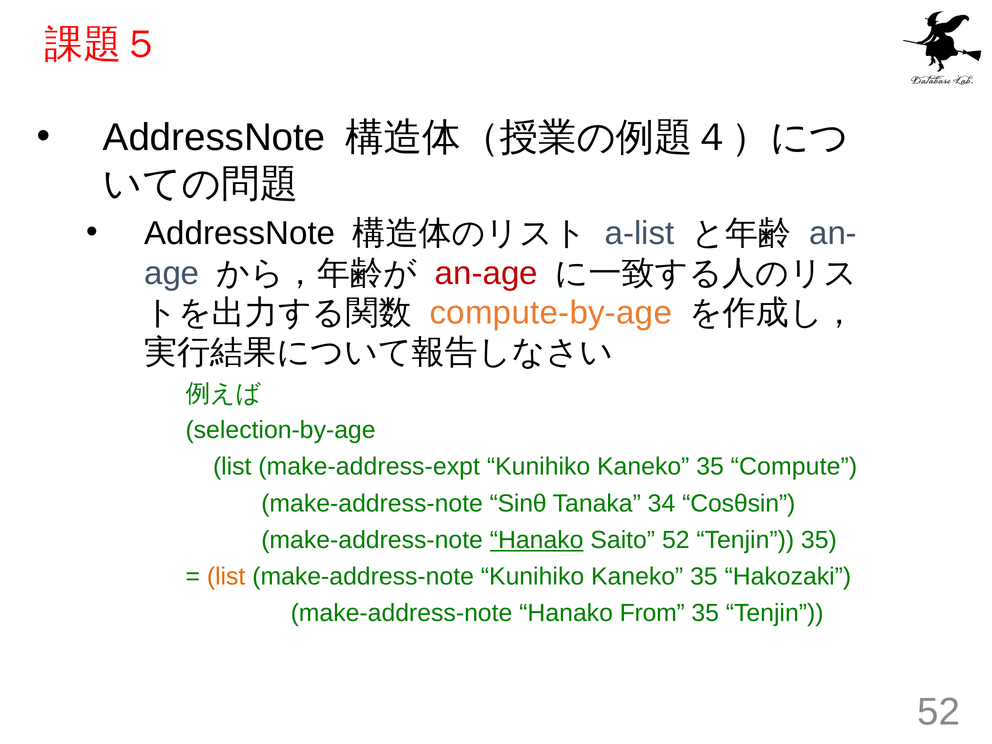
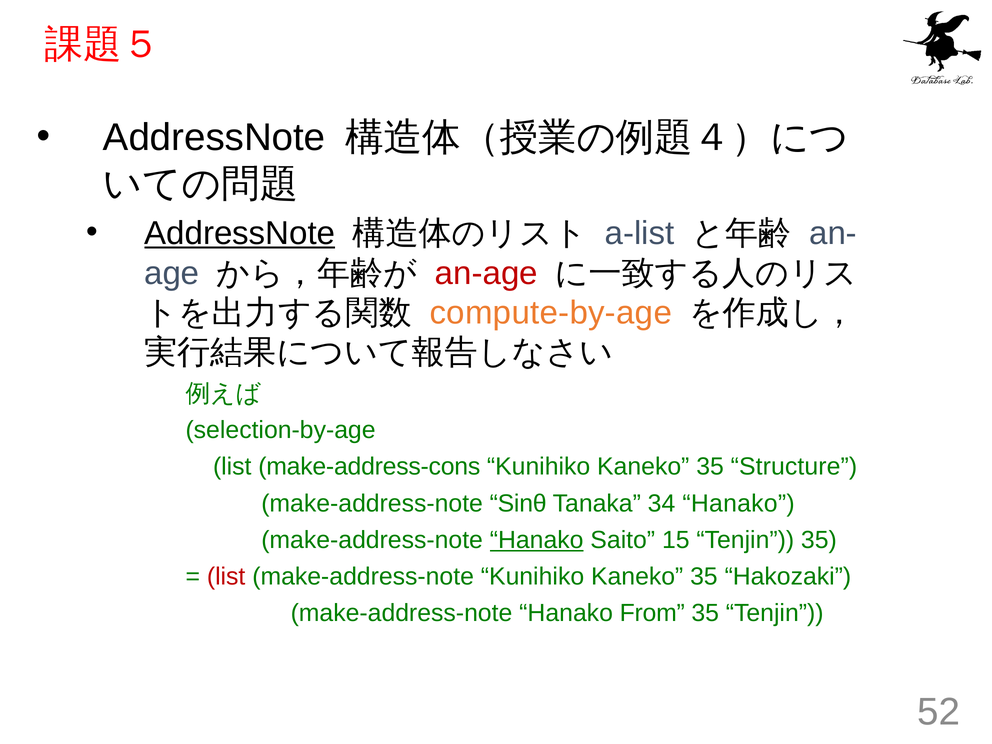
AddressNote underline: none -> present (240, 233)
make-address-expt: make-address-expt -> make-address-cons (369, 467)
Compute: Compute -> Structure (794, 467)
34 Cosθsin: Cosθsin -> Hanako (739, 503)
Saito 52: 52 -> 15 (676, 540)
list colour: orange -> red (226, 577)
